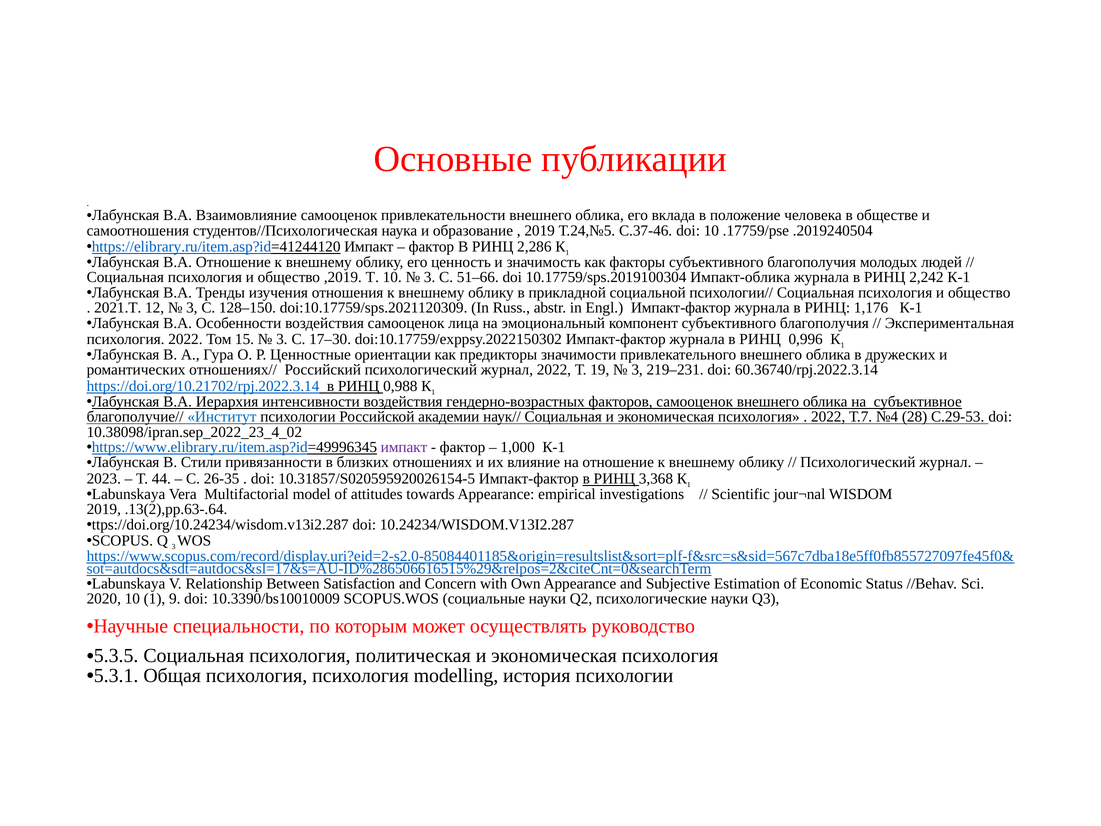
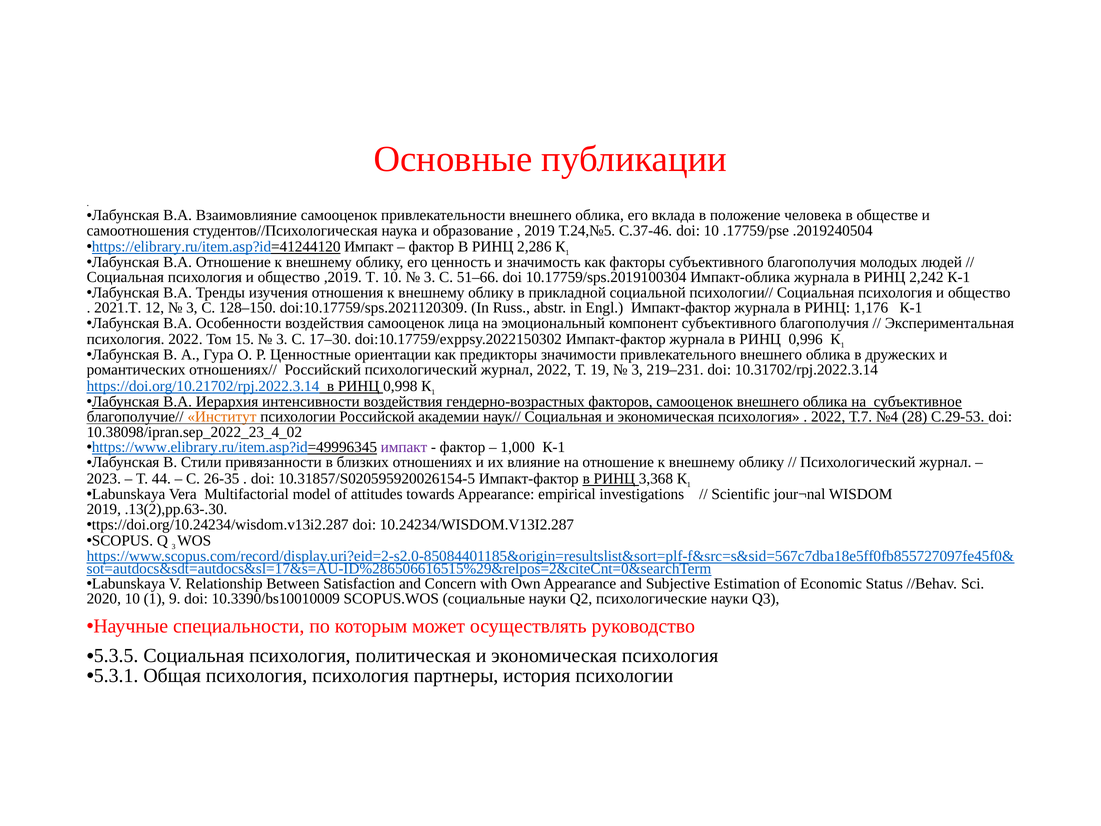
60.36740/rpj.2022.3.14: 60.36740/rpj.2022.3.14 -> 10.31702/rpj.2022.3.14 (806, 370)
0,988: 0,988 -> 0,998 (400, 386)
Институт colour: blue -> orange (222, 417)
.13(2),pp.63-.64: .13(2),pp.63-.64 -> .13(2),pp.63-.30 (176, 509)
modelling: modelling -> партнеры (456, 675)
